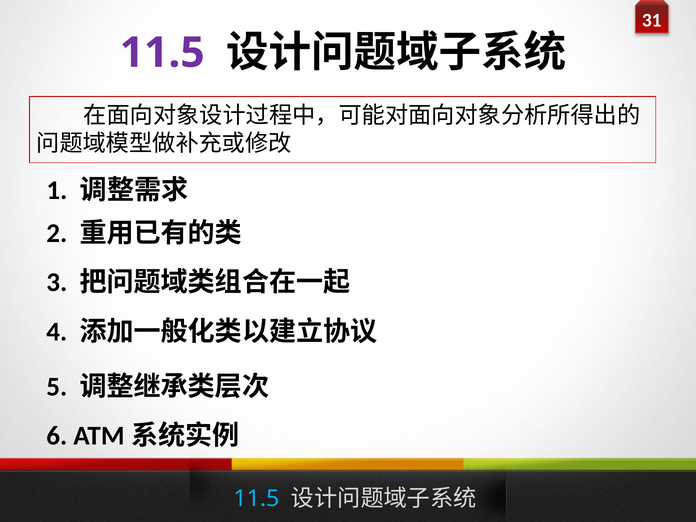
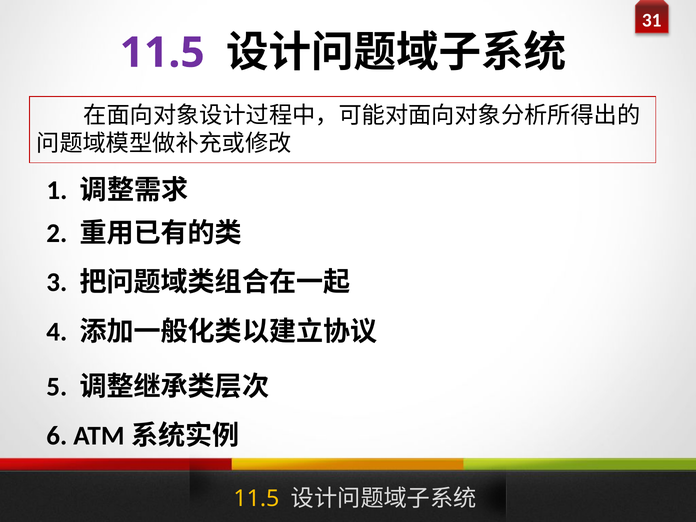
11.5 colour: light blue -> yellow (256, 499)
